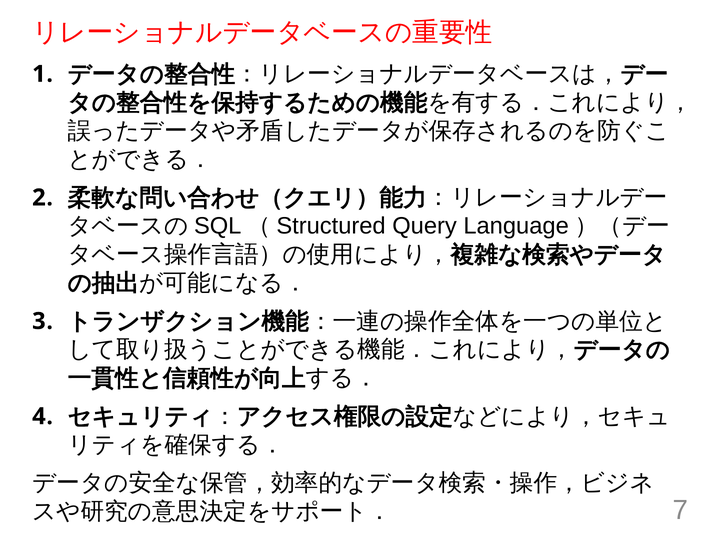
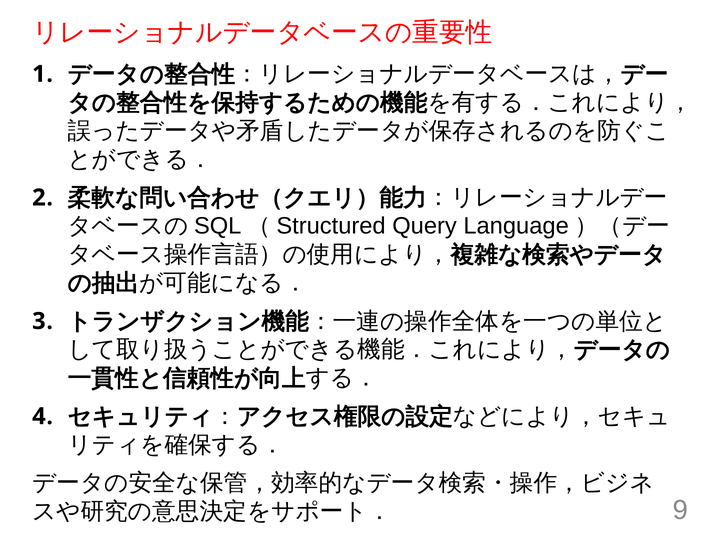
7: 7 -> 9 (681, 510)
